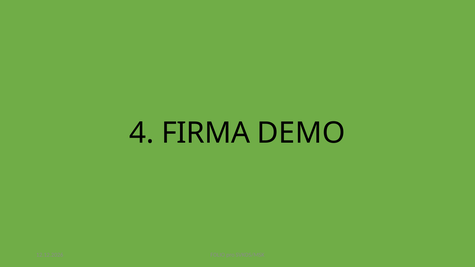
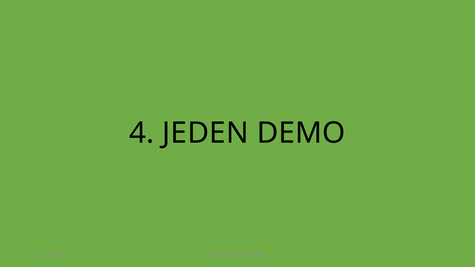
FIRMA: FIRMA -> JEDEN (205, 133)
